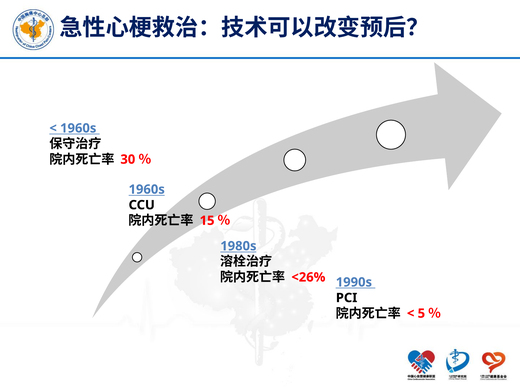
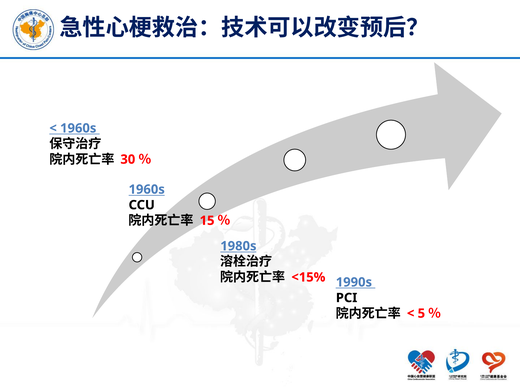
<26%: <26% -> <15% (308, 277)
